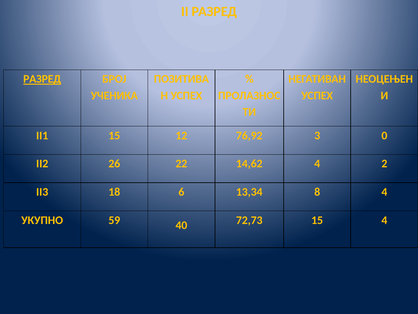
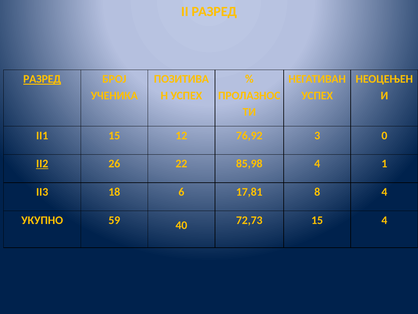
II2 underline: none -> present (42, 164)
14,62: 14,62 -> 85,98 (249, 164)
2: 2 -> 1 (384, 164)
13,34: 13,34 -> 17,81 (249, 192)
